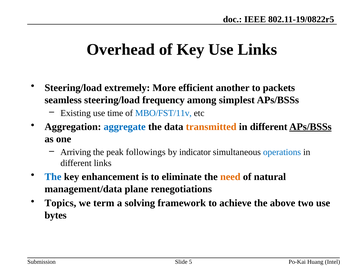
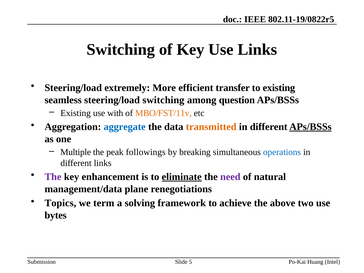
Overhead: Overhead -> Switching (121, 50)
another: another -> transfer (233, 88)
to packets: packets -> existing (279, 88)
steering/load frequency: frequency -> switching (163, 100)
simplest: simplest -> question (237, 100)
time: time -> with (115, 113)
MBO/FST/11v colour: blue -> orange (163, 113)
Arriving: Arriving -> Multiple (76, 152)
indicator: indicator -> breaking (195, 152)
The colour: blue -> purple (53, 177)
eliminate underline: none -> present (182, 177)
need colour: orange -> purple (230, 177)
